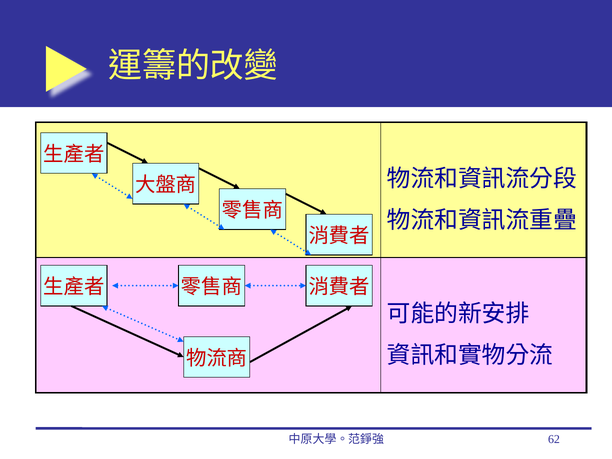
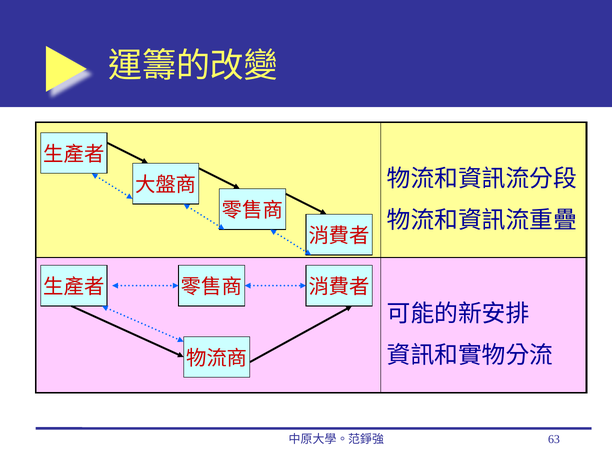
62: 62 -> 63 (554, 439)
